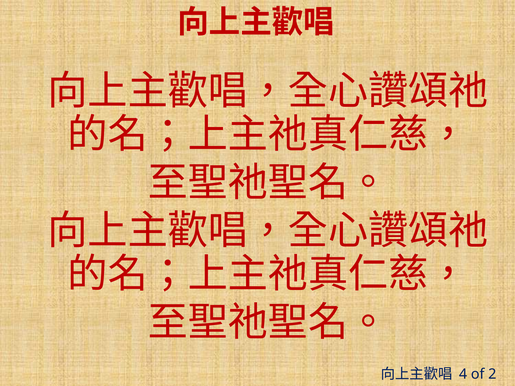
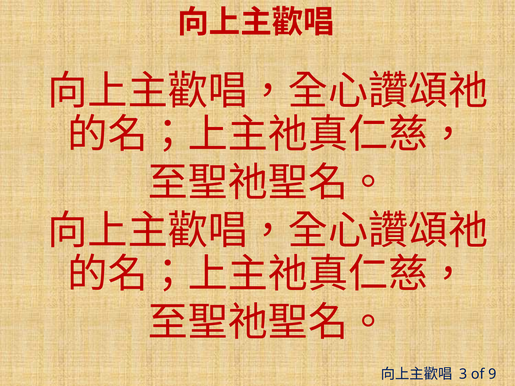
4: 4 -> 3 (463, 374)
2: 2 -> 9 (492, 374)
